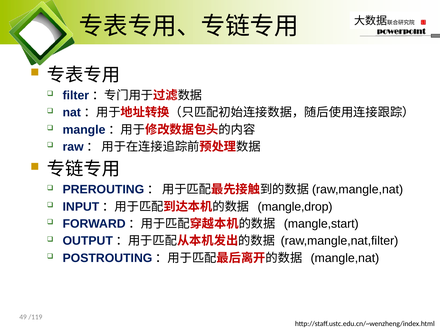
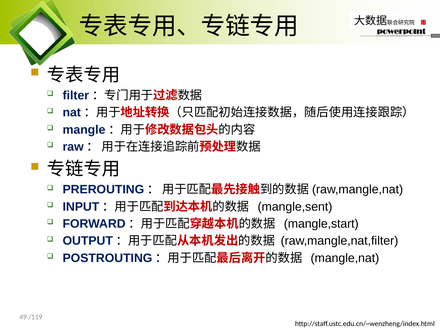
mangle,drop: mangle,drop -> mangle,sent (295, 207)
